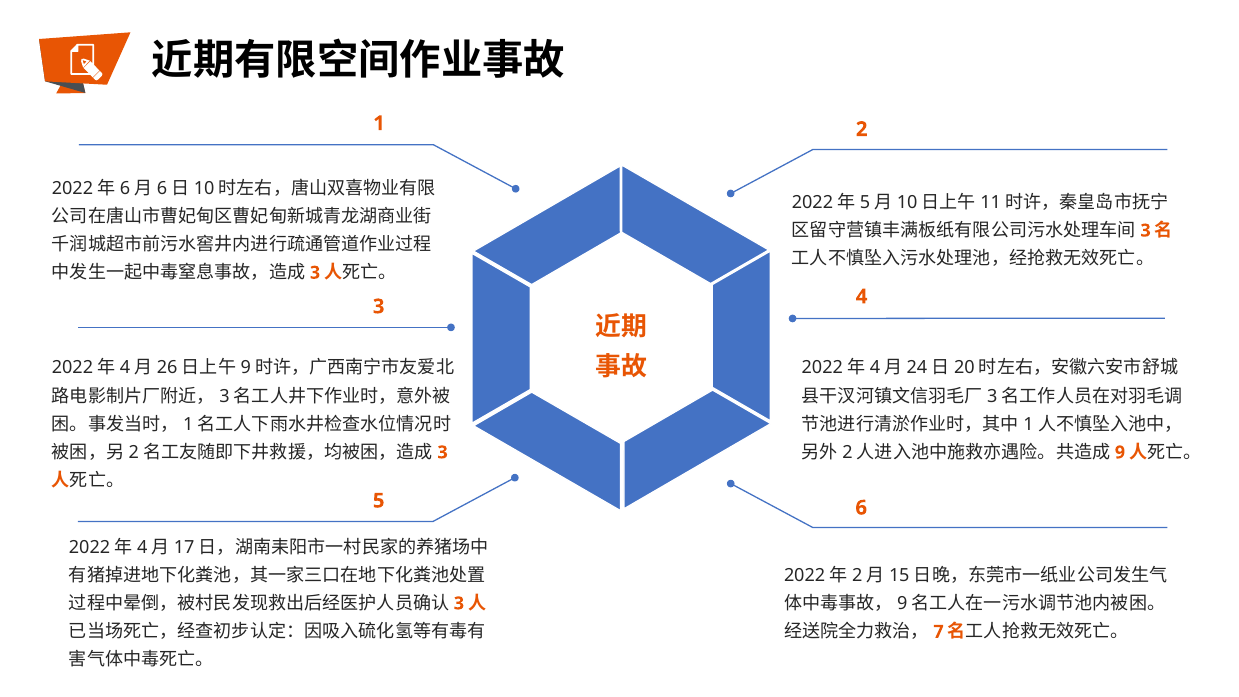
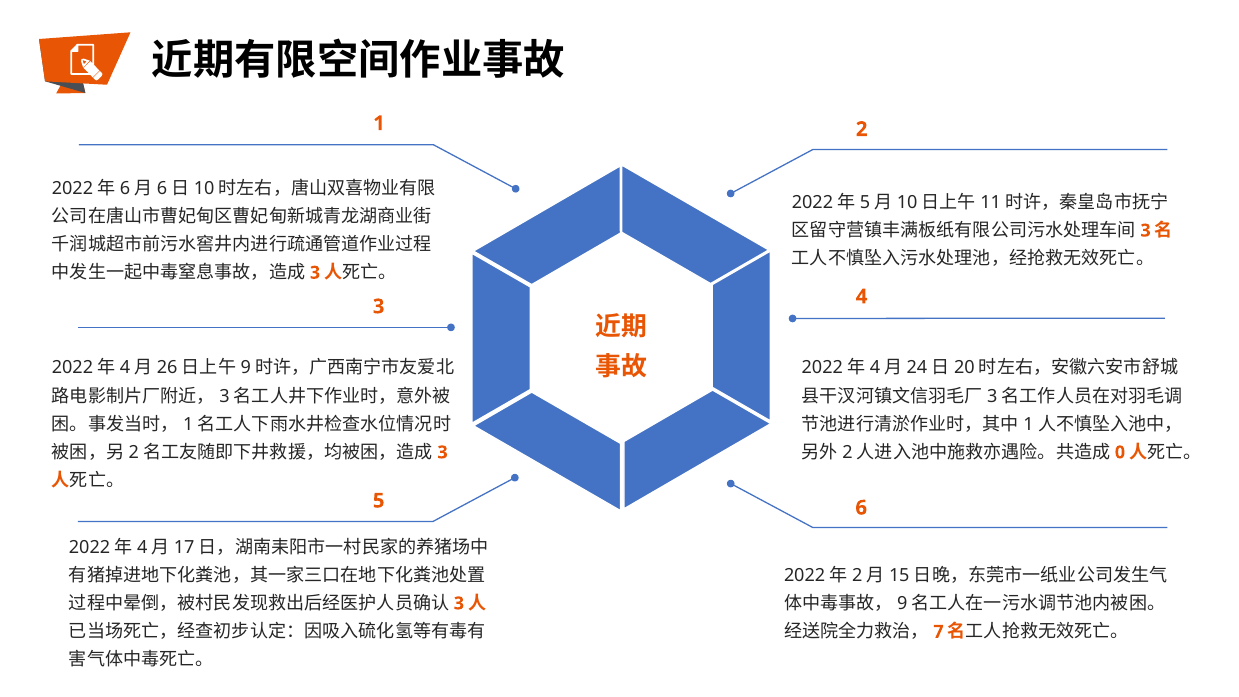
9: 9 -> 0 (1120, 452)
